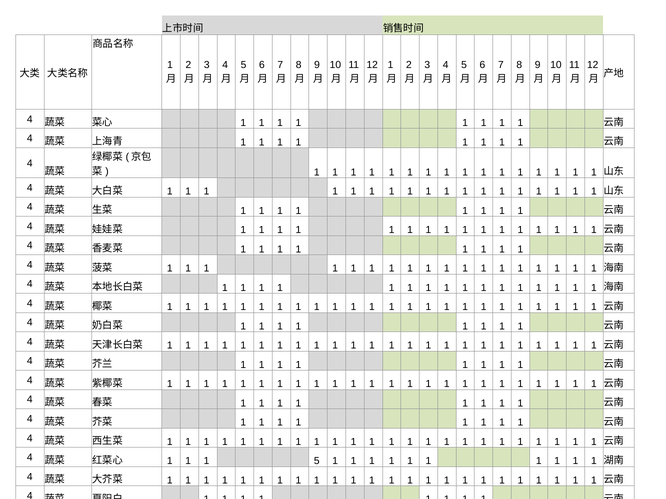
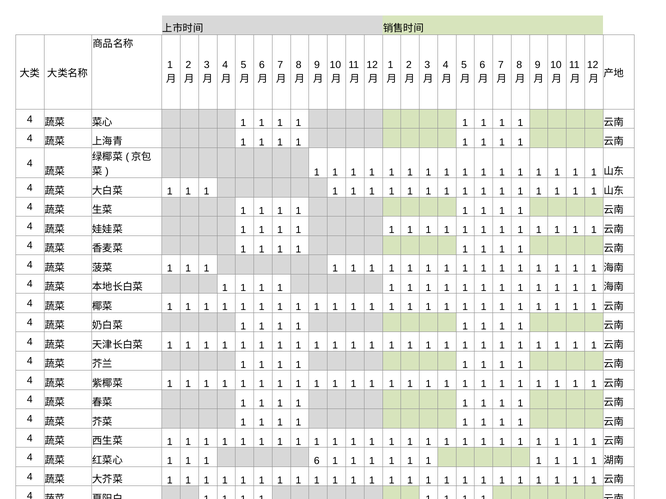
1 5: 5 -> 6 (317, 462)
